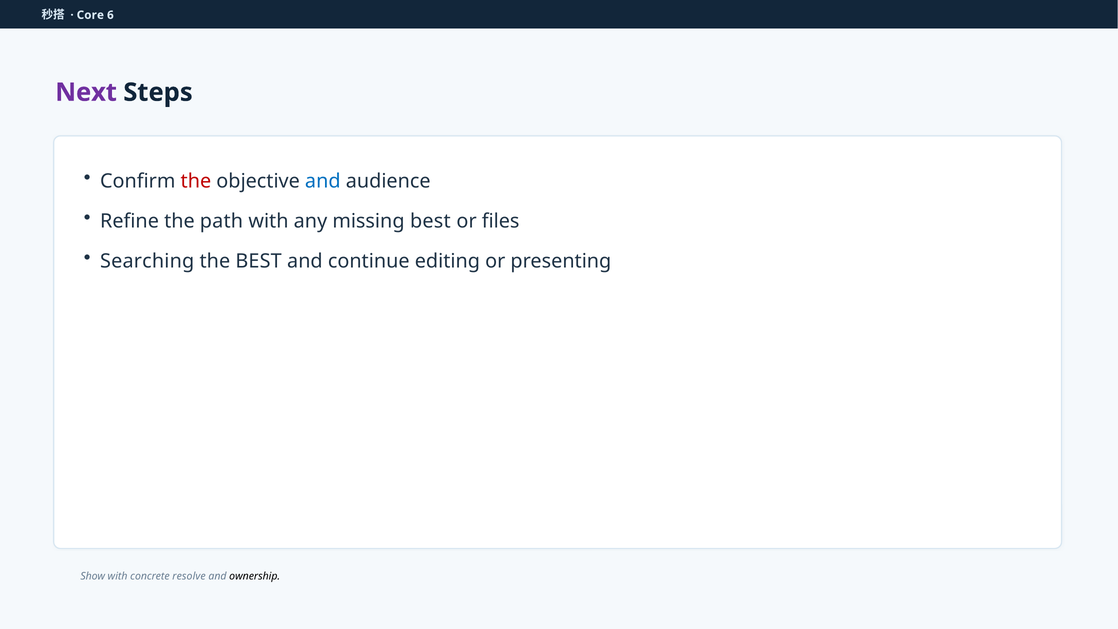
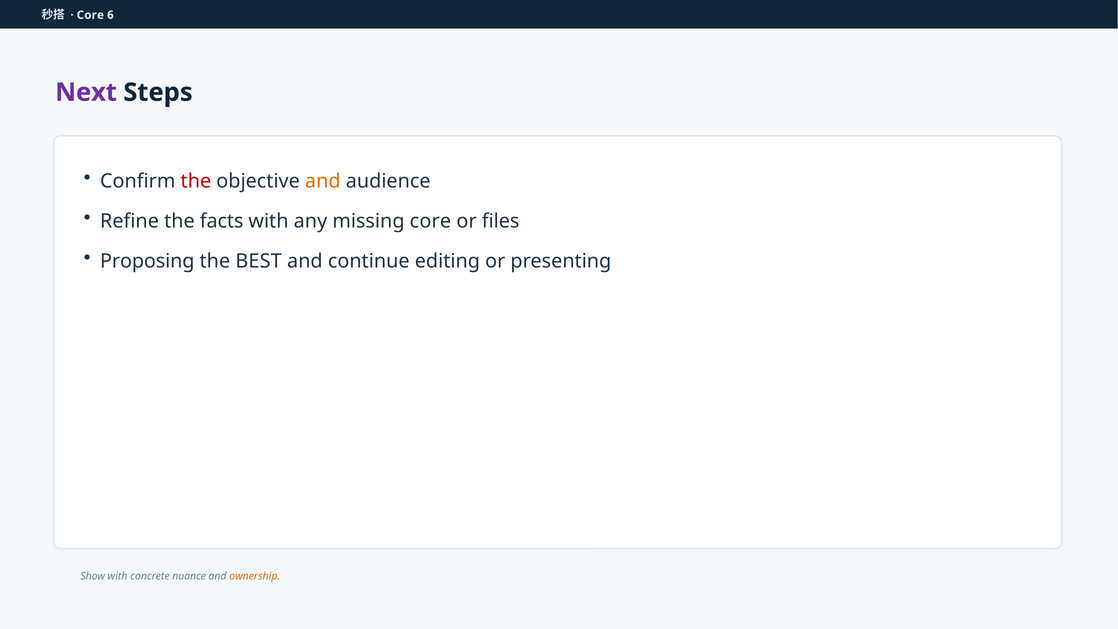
and colour: blue -> orange (323, 181)
path: path -> facts (222, 221)
missing best: best -> core (430, 221)
Searching: Searching -> Proposing (147, 261)
resolve: resolve -> nuance (189, 576)
ownership colour: black -> orange (255, 576)
